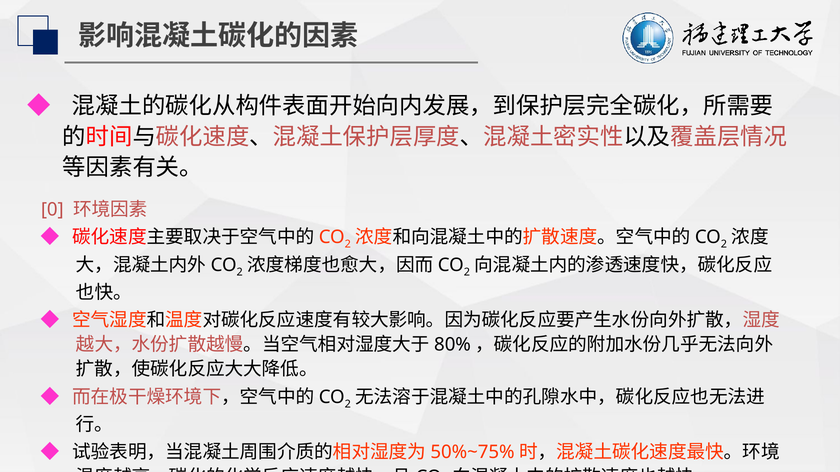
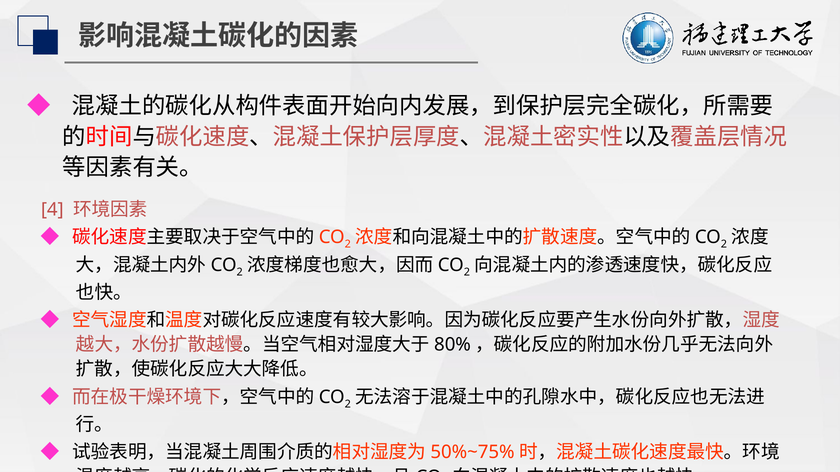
0: 0 -> 4 (52, 210)
